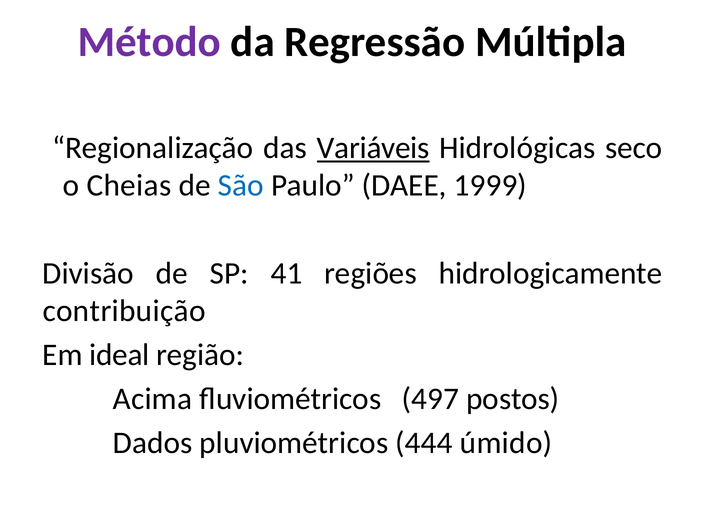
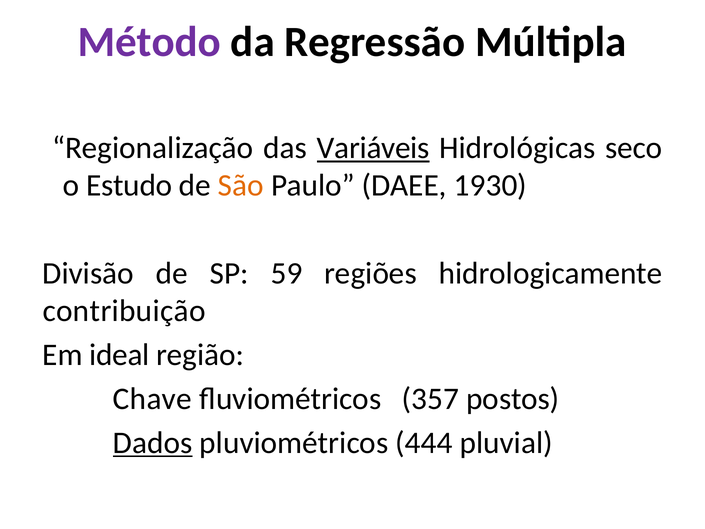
Cheias: Cheias -> Estudo (129, 186)
São colour: blue -> orange (241, 186)
1999: 1999 -> 1930 (490, 186)
41: 41 -> 59 (287, 273)
Acima: Acima -> Chave (152, 399)
497: 497 -> 357 (430, 399)
Dados underline: none -> present (153, 443)
úmido: úmido -> pluvial (506, 443)
